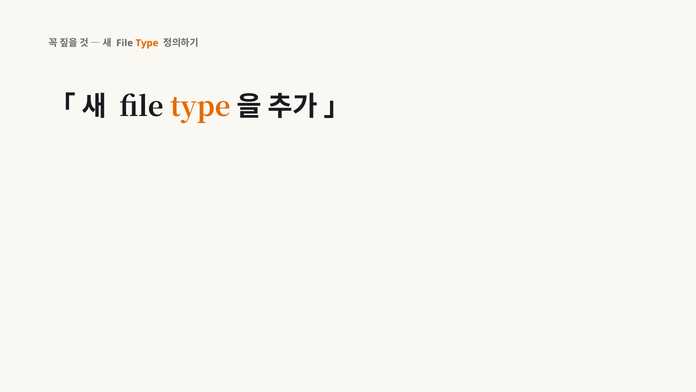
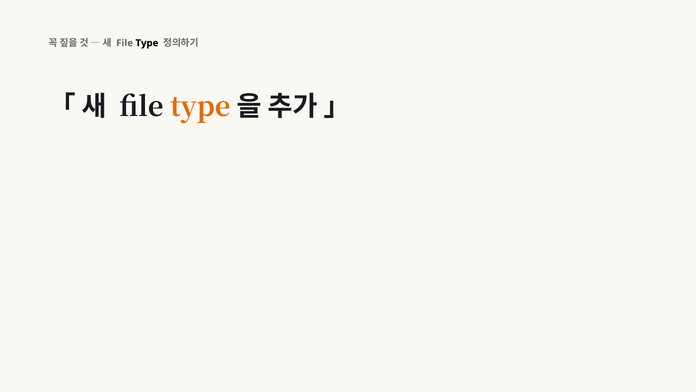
Type colour: orange -> black (147, 43)
